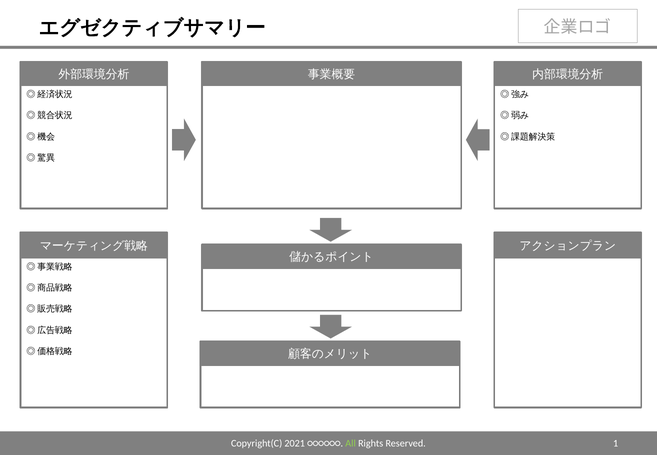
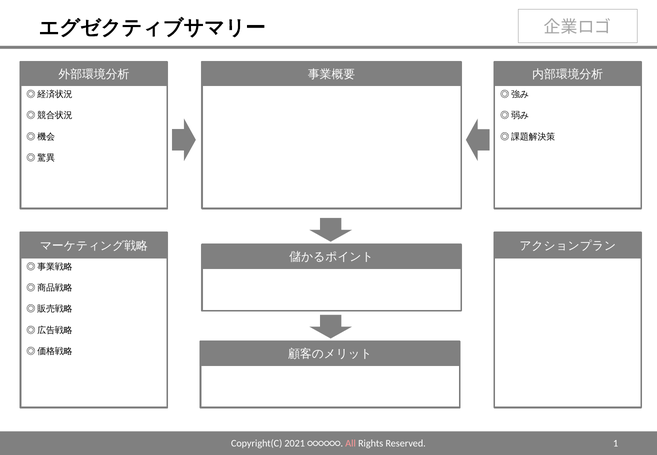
All colour: light green -> pink (351, 443)
